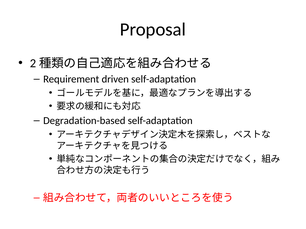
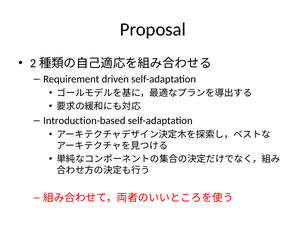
Degradation-based: Degradation-based -> Introduction-based (84, 121)
